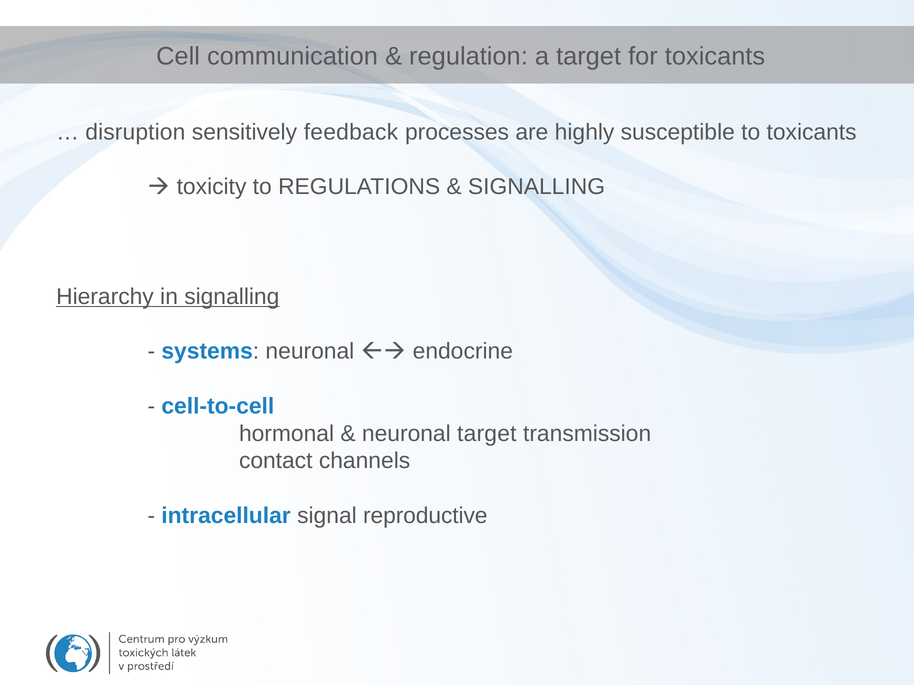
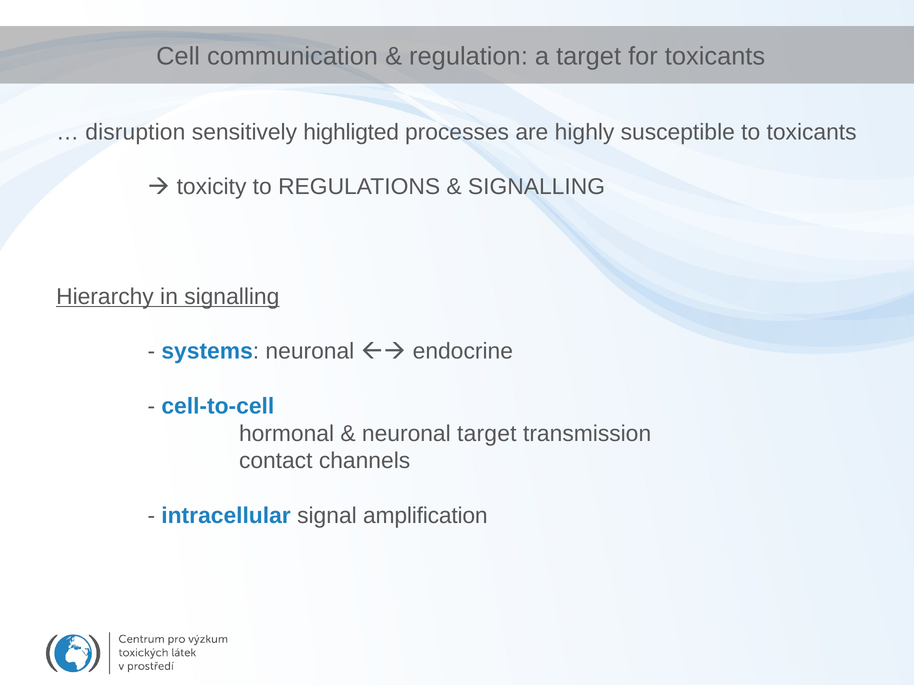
feedback: feedback -> highligted (351, 132)
reproductive: reproductive -> amplification (425, 516)
